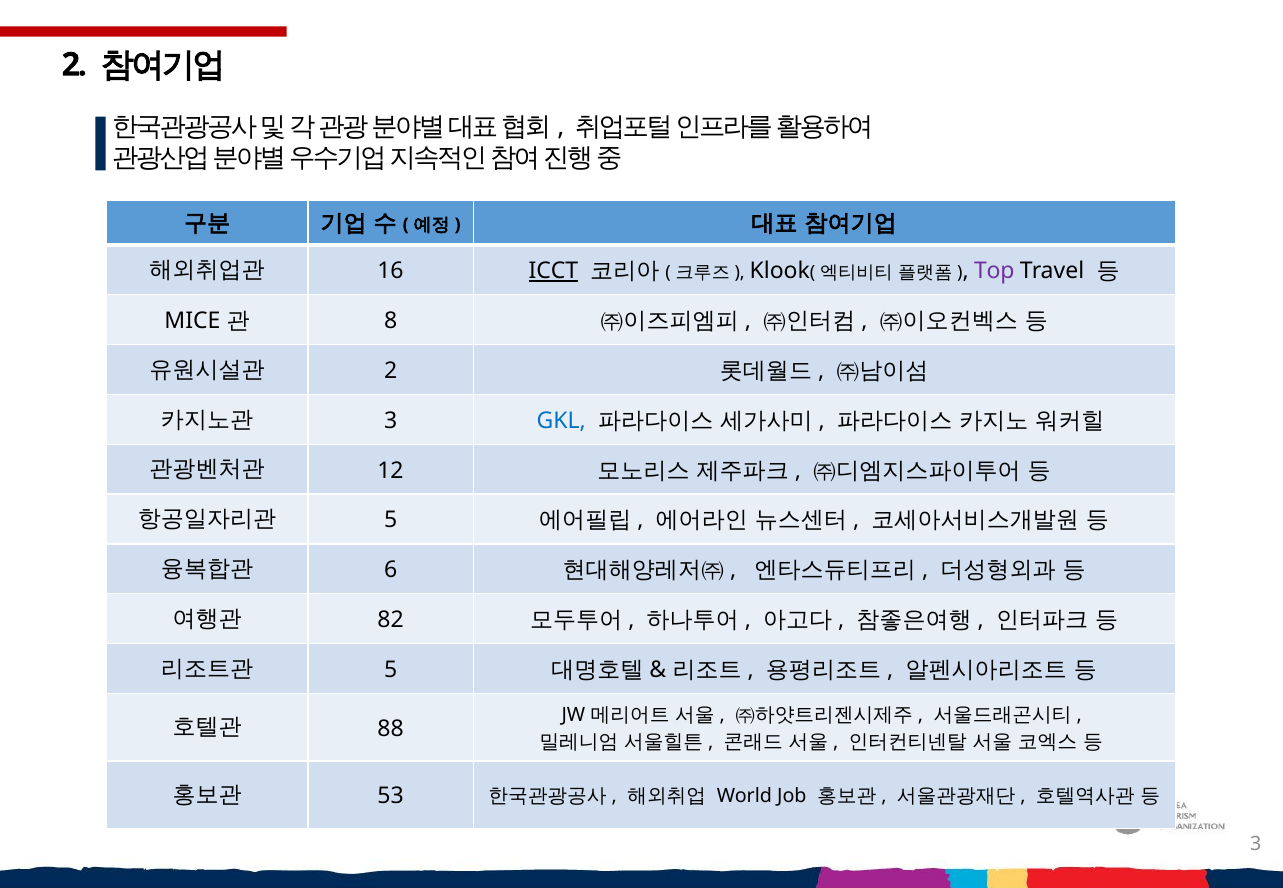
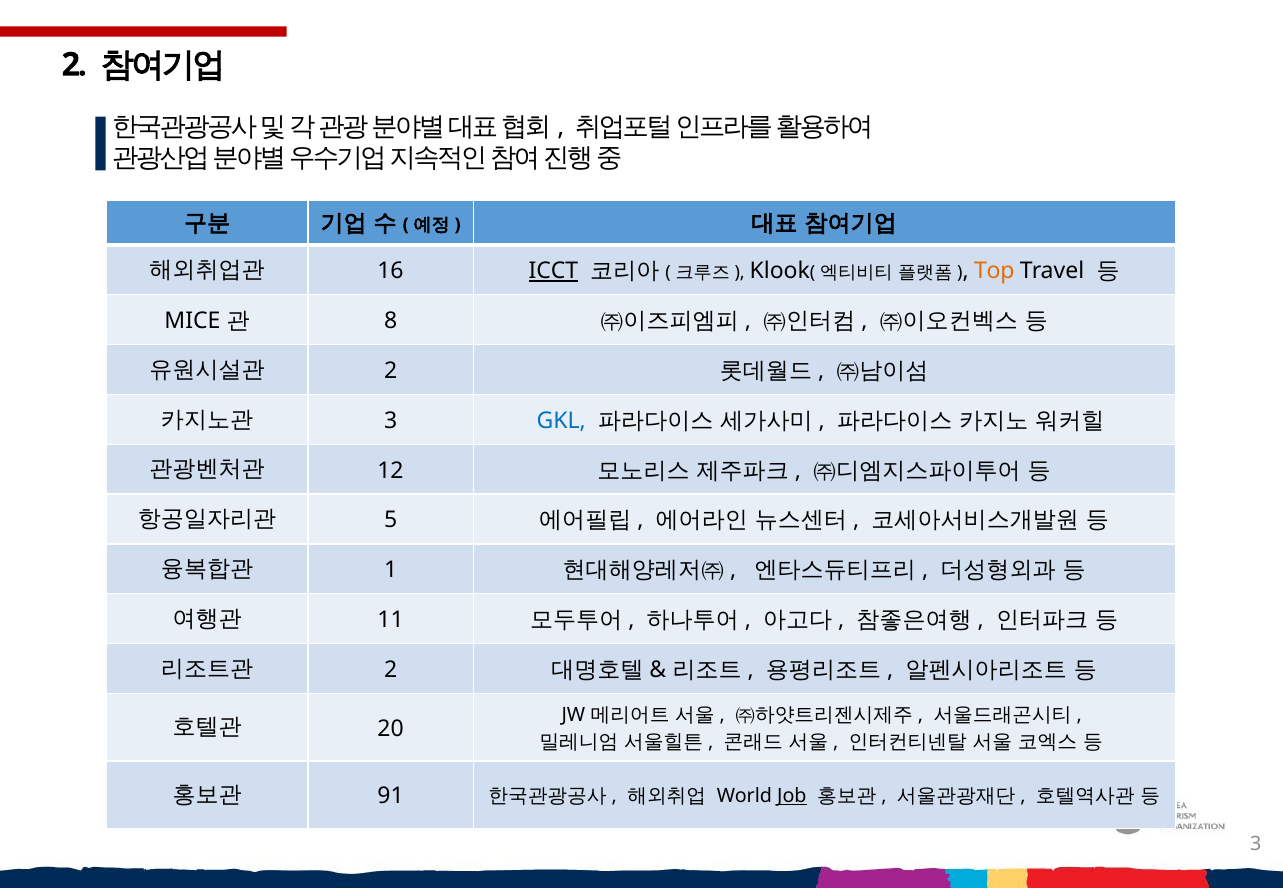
Top colour: purple -> orange (994, 271)
6: 6 -> 1 (391, 570)
82: 82 -> 11 (391, 620)
5: 5 -> 2 (391, 670)
88: 88 -> 20 (391, 729)
53: 53 -> 91 (391, 796)
Job underline: none -> present (792, 796)
